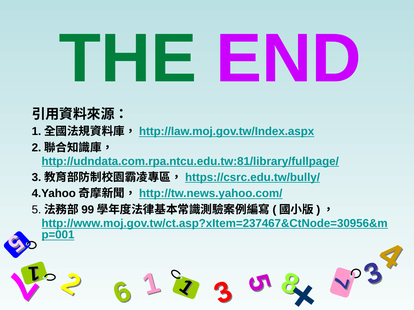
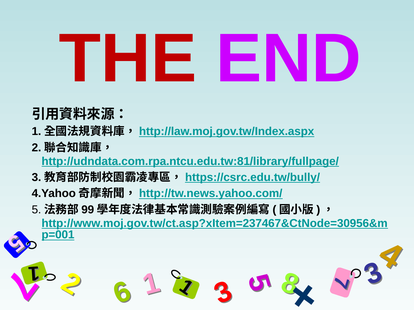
THE colour: green -> red (128, 59)
